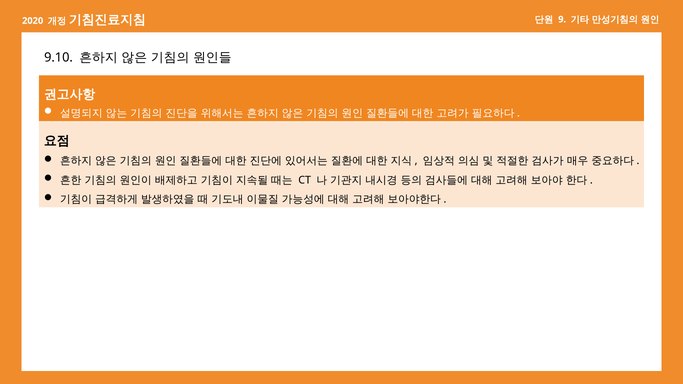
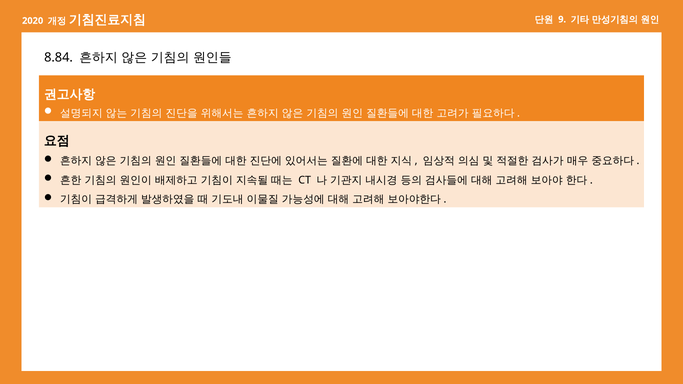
9.10: 9.10 -> 8.84 (59, 57)
